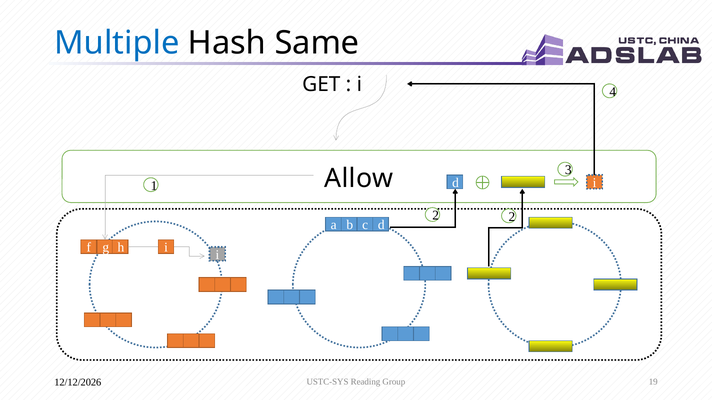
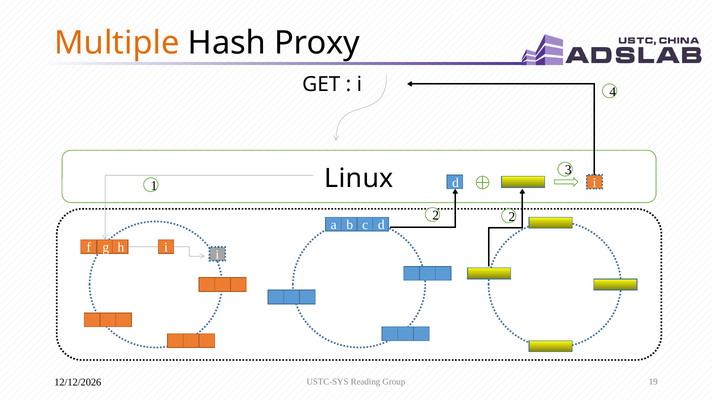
Multiple colour: blue -> orange (117, 43)
Same: Same -> Proxy (317, 43)
Allow: Allow -> Linux (359, 178)
